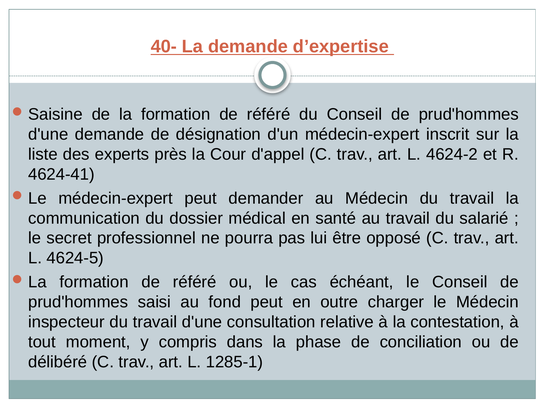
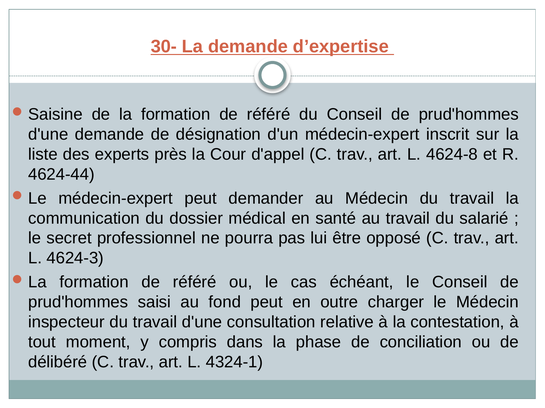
40-: 40- -> 30- (164, 47)
4624-2: 4624-2 -> 4624-8 (452, 155)
4624-41: 4624-41 -> 4624-44 (61, 175)
4624-5: 4624-5 -> 4624-3 (75, 259)
1285-1: 1285-1 -> 4324-1 (234, 363)
